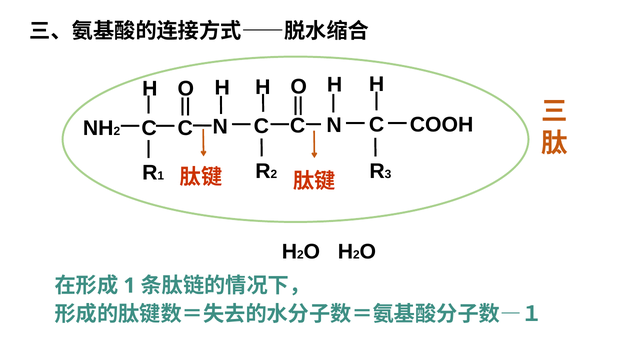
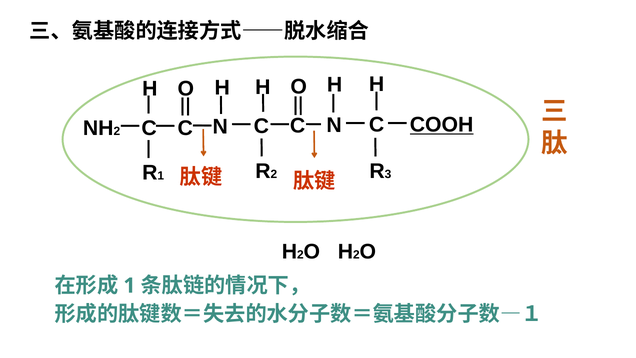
COOH underline: none -> present (442, 125)
